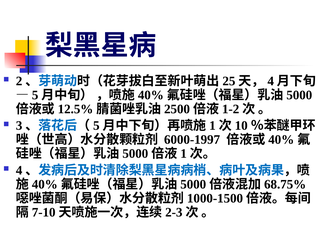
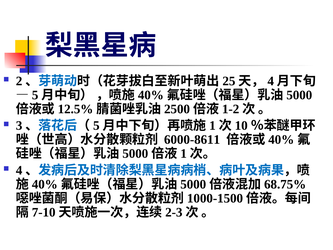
6000-1997: 6000-1997 -> 6000-8611 (192, 140)
